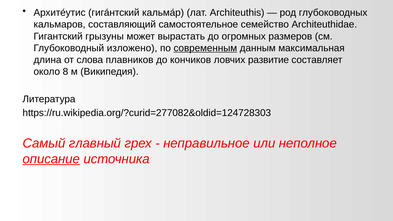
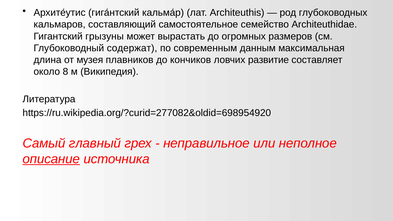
изложено: изложено -> содержат (132, 48)
современным underline: present -> none (205, 48)
слова: слова -> музея (90, 60)
https://ru.wikipedia.org/?curid=277082&oldid=124728303: https://ru.wikipedia.org/?curid=277082&oldid=124728303 -> https://ru.wikipedia.org/?curid=277082&oldid=698954920 (147, 113)
